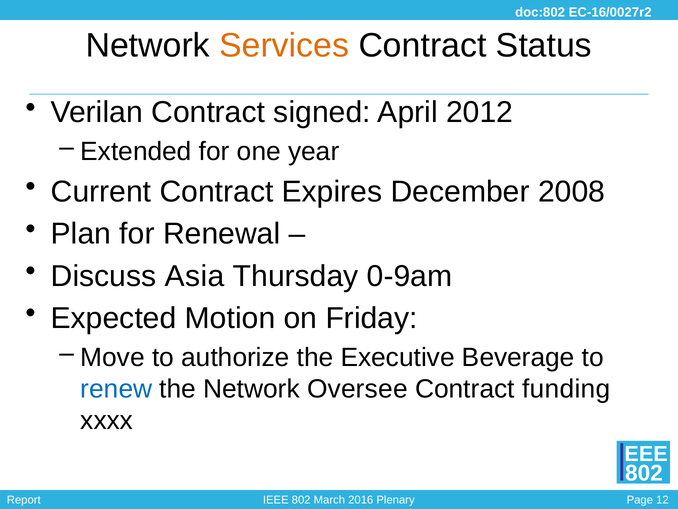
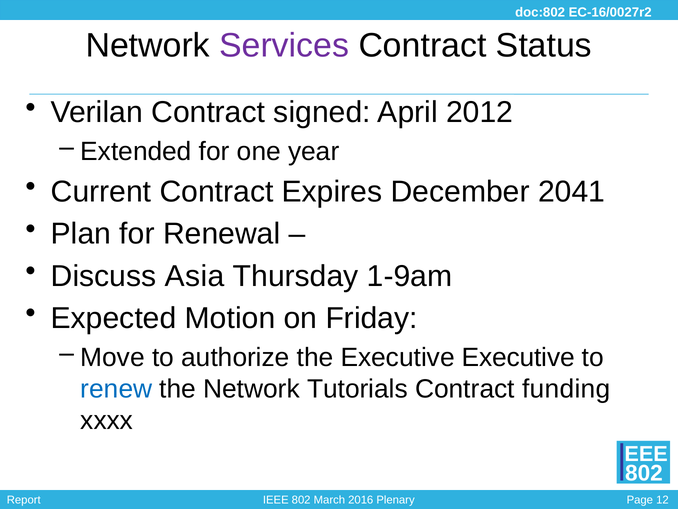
Services colour: orange -> purple (284, 46)
2008: 2008 -> 2041 (572, 191)
0-9am: 0-9am -> 1-9am (410, 276)
Executive Beverage: Beverage -> Executive (518, 357)
Oversee: Oversee -> Tutorials (358, 389)
